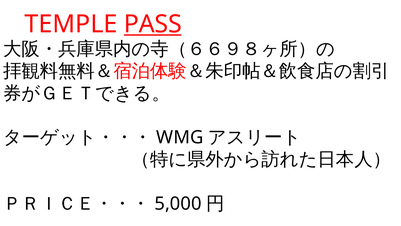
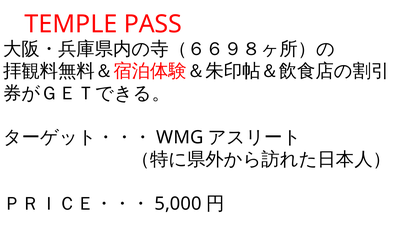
PASS underline: present -> none (153, 24)
